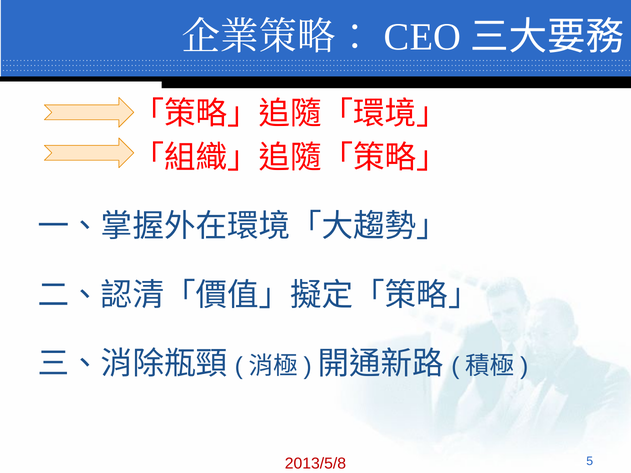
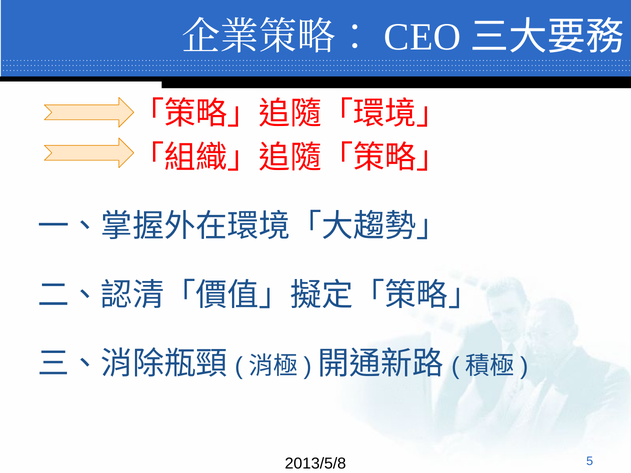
2013/5/8 colour: red -> black (315, 464)
